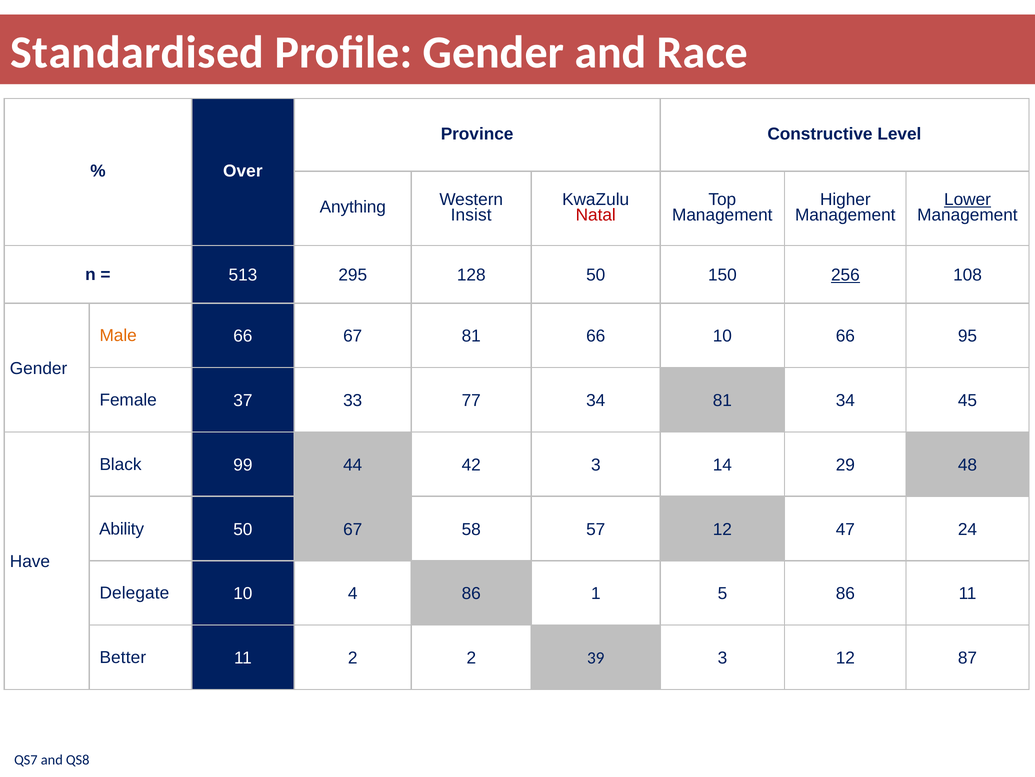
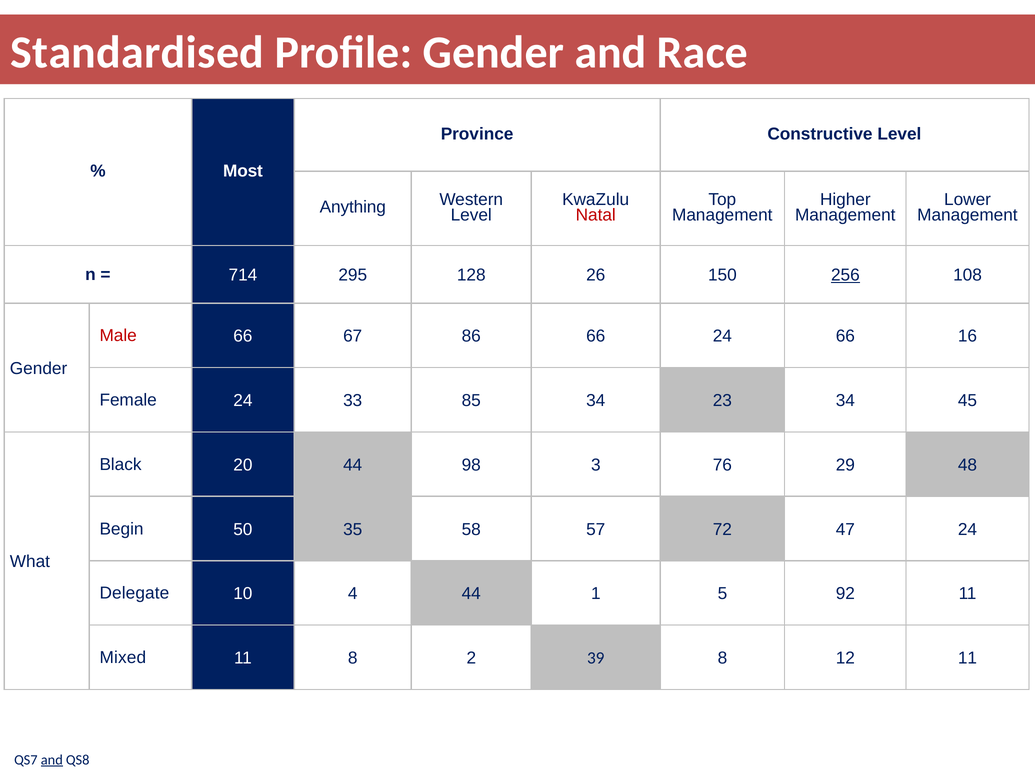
Over: Over -> Most (243, 171)
Lower underline: present -> none (968, 199)
Insist: Insist -> Level (471, 215)
513: 513 -> 714 (243, 275)
128 50: 50 -> 26 (596, 275)
Male colour: orange -> red (118, 335)
67 81: 81 -> 86 (471, 336)
66 10: 10 -> 24 (722, 336)
95: 95 -> 16 (968, 336)
Female 37: 37 -> 24 (243, 400)
77: 77 -> 85 (471, 400)
34 81: 81 -> 23 (722, 400)
99: 99 -> 20 (243, 465)
42: 42 -> 98 (471, 465)
14: 14 -> 76 (722, 465)
Ability: Ability -> Begin (122, 528)
50 67: 67 -> 35 (353, 529)
57 12: 12 -> 72 (722, 529)
Have: Have -> What (30, 561)
4 86: 86 -> 44 (471, 593)
5 86: 86 -> 92 (845, 593)
Better: Better -> Mixed (123, 657)
11 2: 2 -> 8 (353, 657)
39 3: 3 -> 8 (722, 657)
12 87: 87 -> 11 (968, 657)
and underline: none -> present (52, 759)
